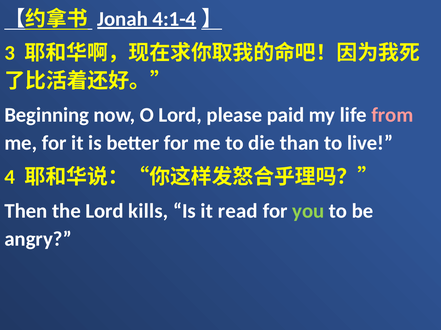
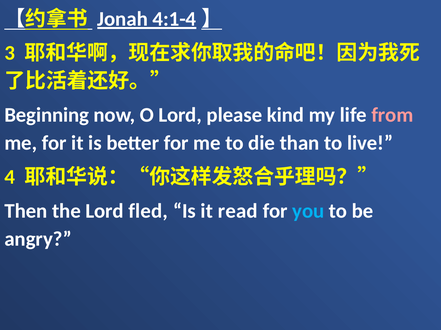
paid: paid -> kind (286, 115)
kills: kills -> fled (148, 211)
you colour: light green -> light blue (308, 211)
